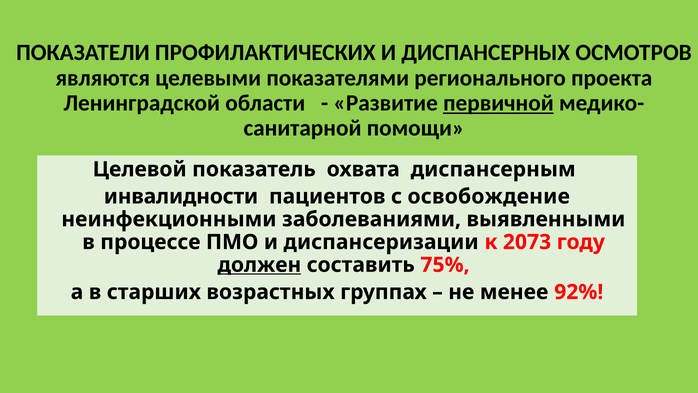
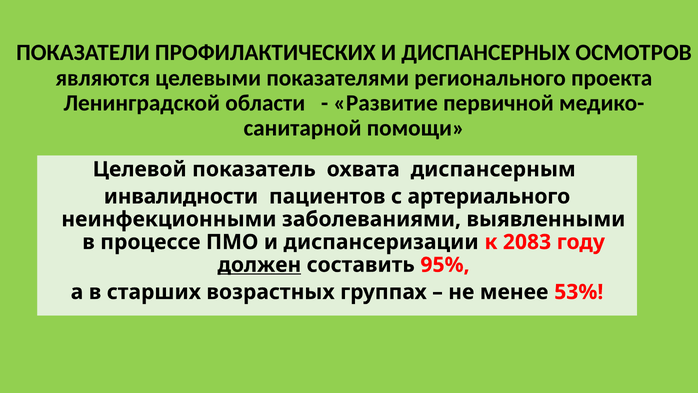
первичной underline: present -> none (498, 103)
освобождение: освобождение -> артериального (489, 196)
2073: 2073 -> 2083 (527, 242)
75%: 75% -> 95% (445, 265)
92%: 92% -> 53% (579, 292)
